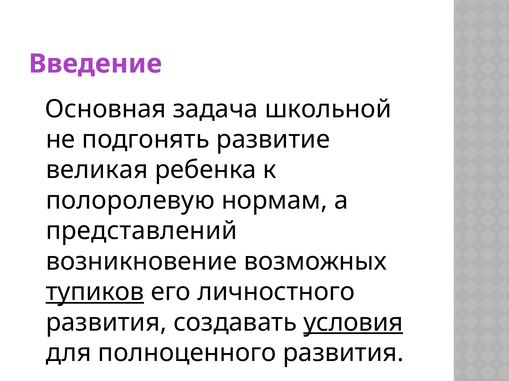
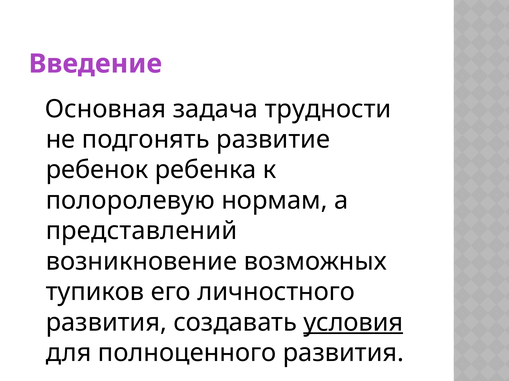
школьной: школьной -> трудности (328, 109)
великая: великая -> ребенок (97, 170)
тупиков underline: present -> none (95, 292)
